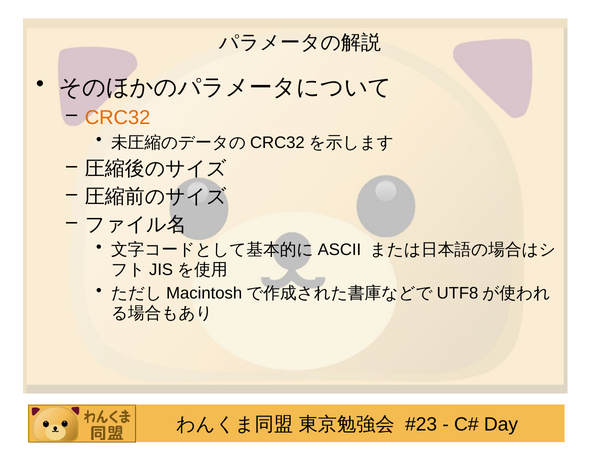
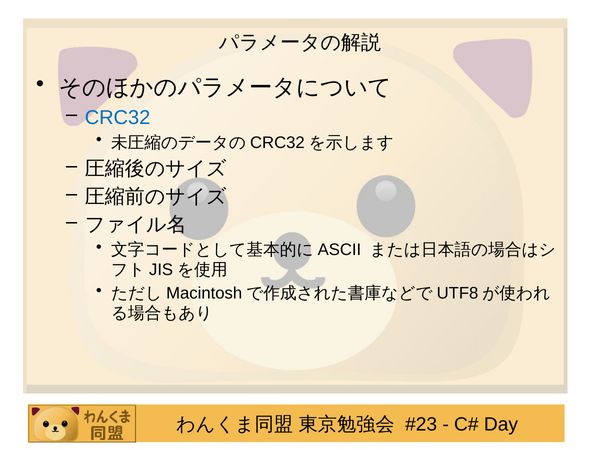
CRC32 colour: orange -> blue (118, 117)
